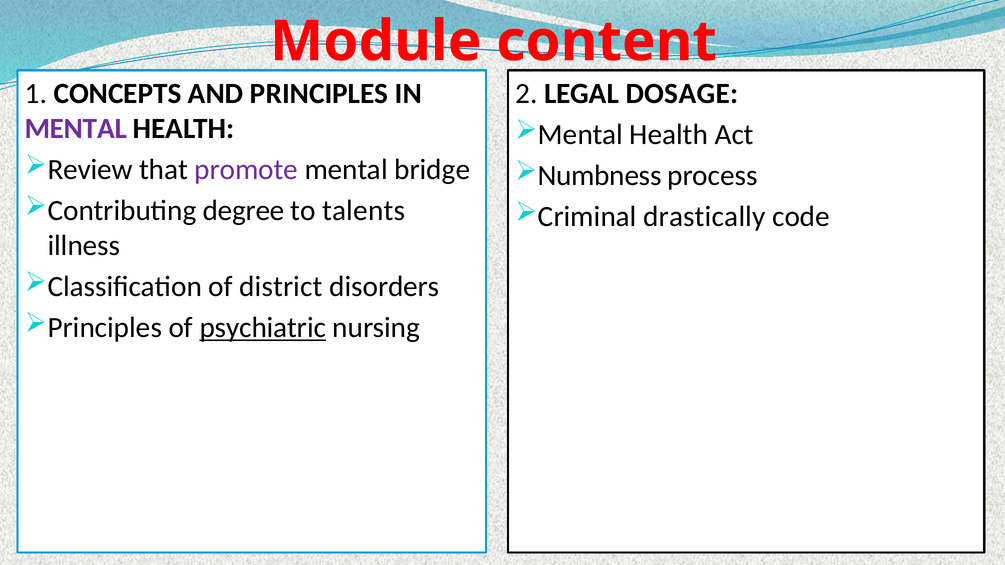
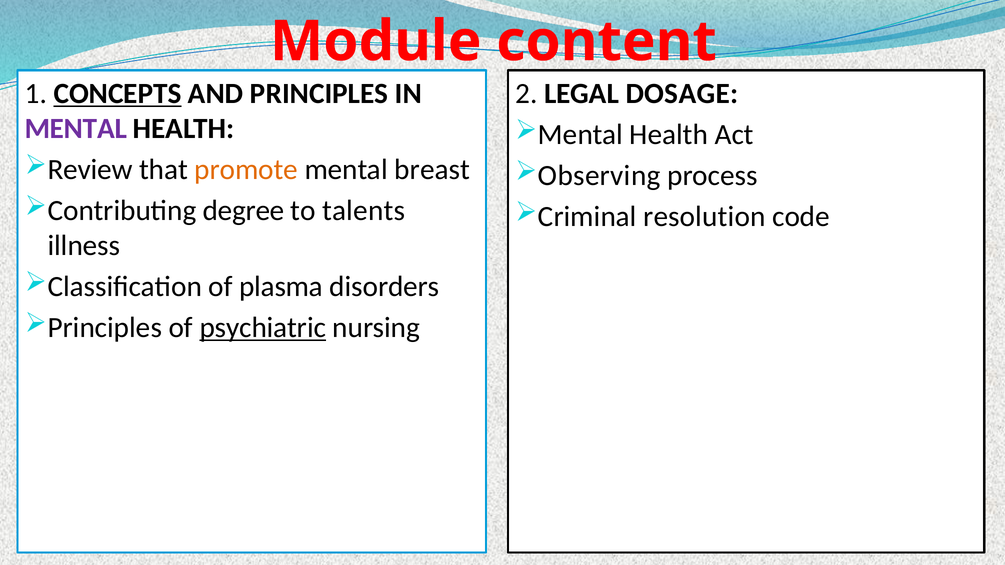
CONCEPTS underline: none -> present (118, 94)
promote colour: purple -> orange (246, 170)
bridge: bridge -> breast (432, 170)
Numbness: Numbness -> Observing (599, 176)
drastically: drastically -> resolution (704, 217)
district: district -> plasma (281, 287)
